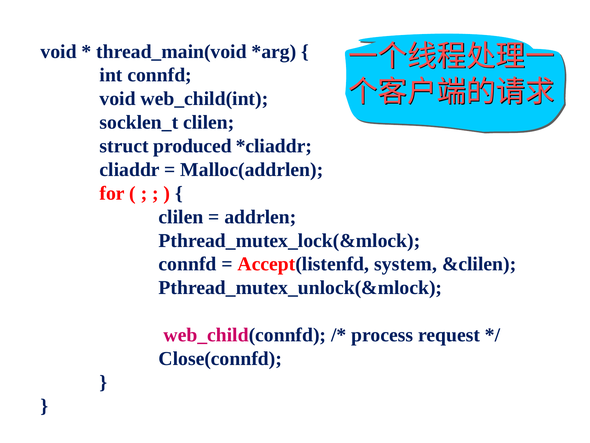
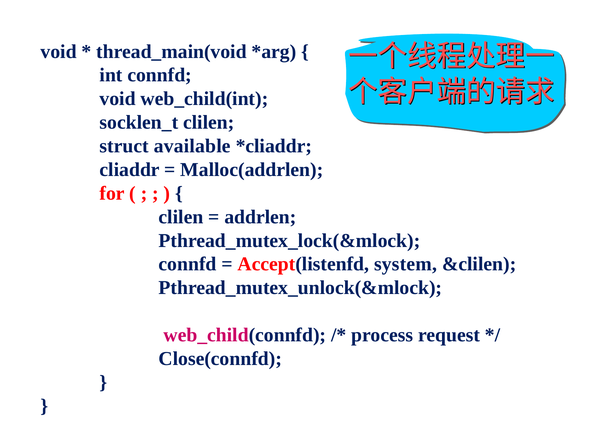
produced: produced -> available (192, 146)
